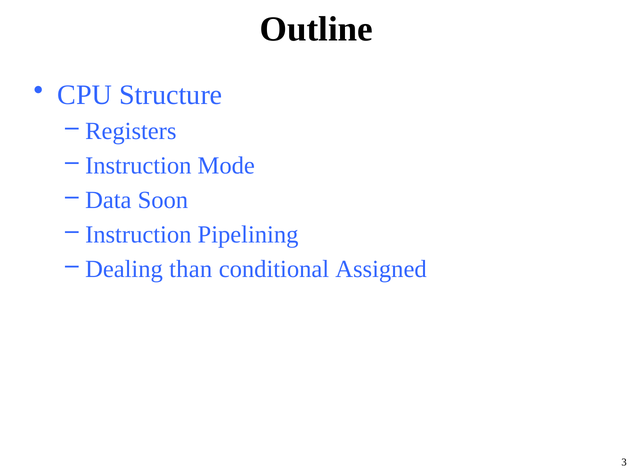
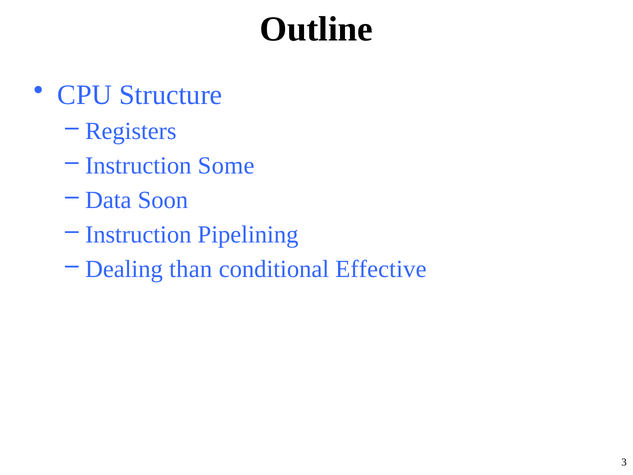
Mode: Mode -> Some (226, 166)
Assigned: Assigned -> Effective (381, 269)
